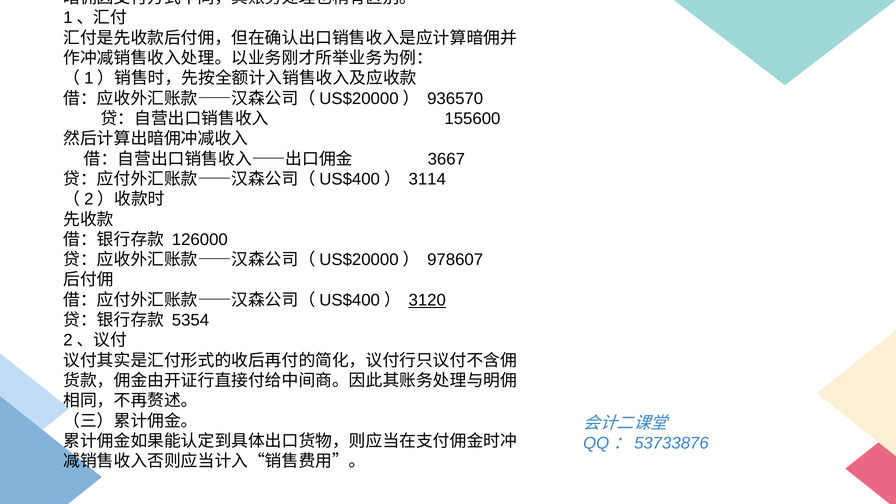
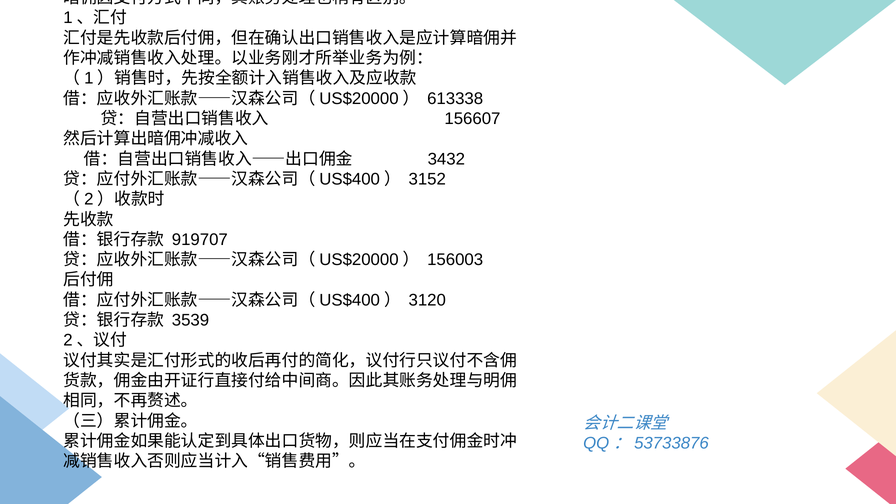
936570: 936570 -> 613338 (455, 99)
155600: 155600 -> 156607 (472, 119)
3667: 3667 -> 3432 (446, 159)
3114: 3114 -> 3152 (427, 179)
126000: 126000 -> 919707 (200, 240)
978607: 978607 -> 156003 (455, 260)
3120 underline: present -> none (427, 300)
5354: 5354 -> 3539 (190, 320)
